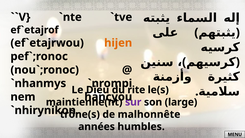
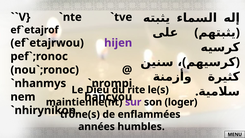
hijen colour: orange -> purple (118, 43)
large: large -> loger (181, 102)
malhonnête: malhonnête -> enflammées (149, 114)
